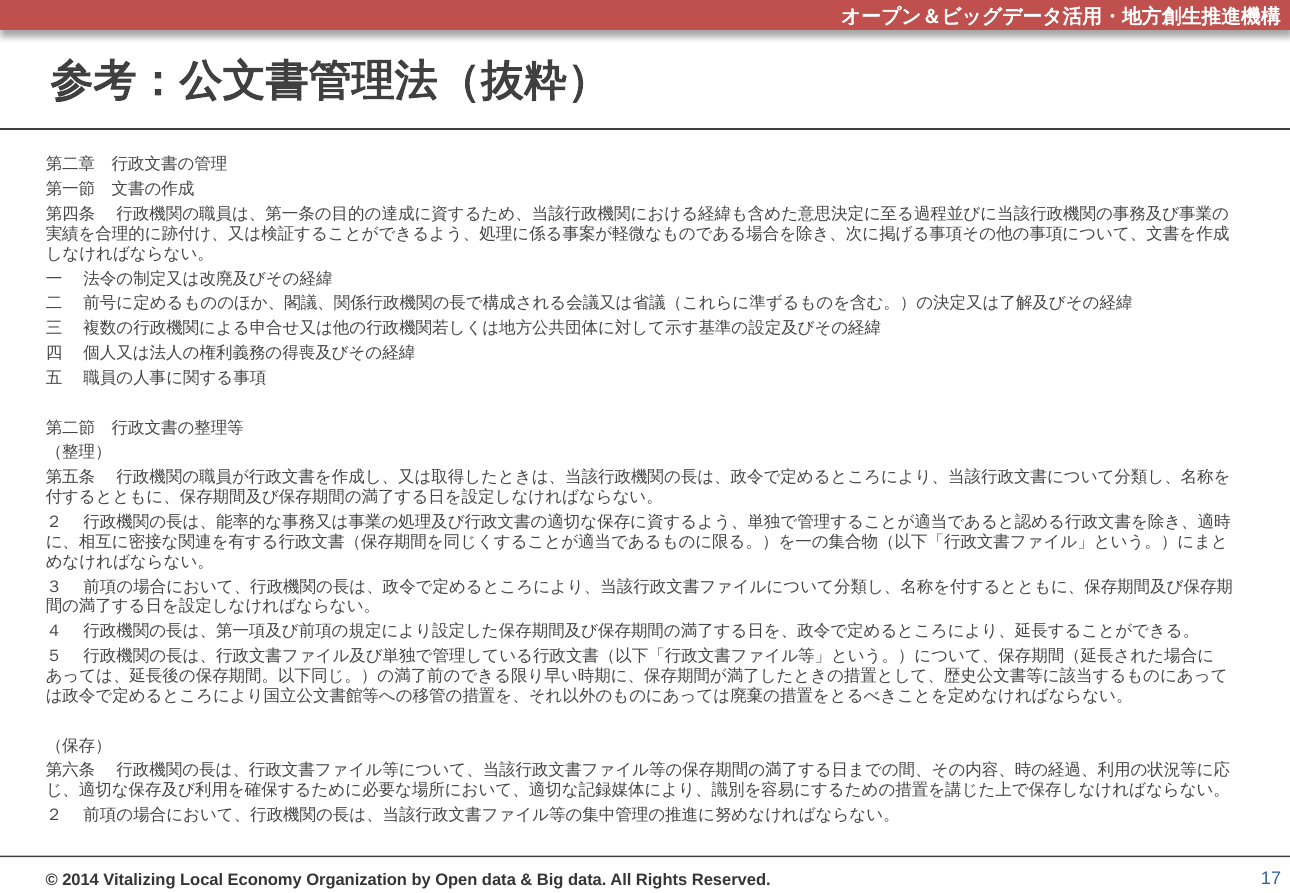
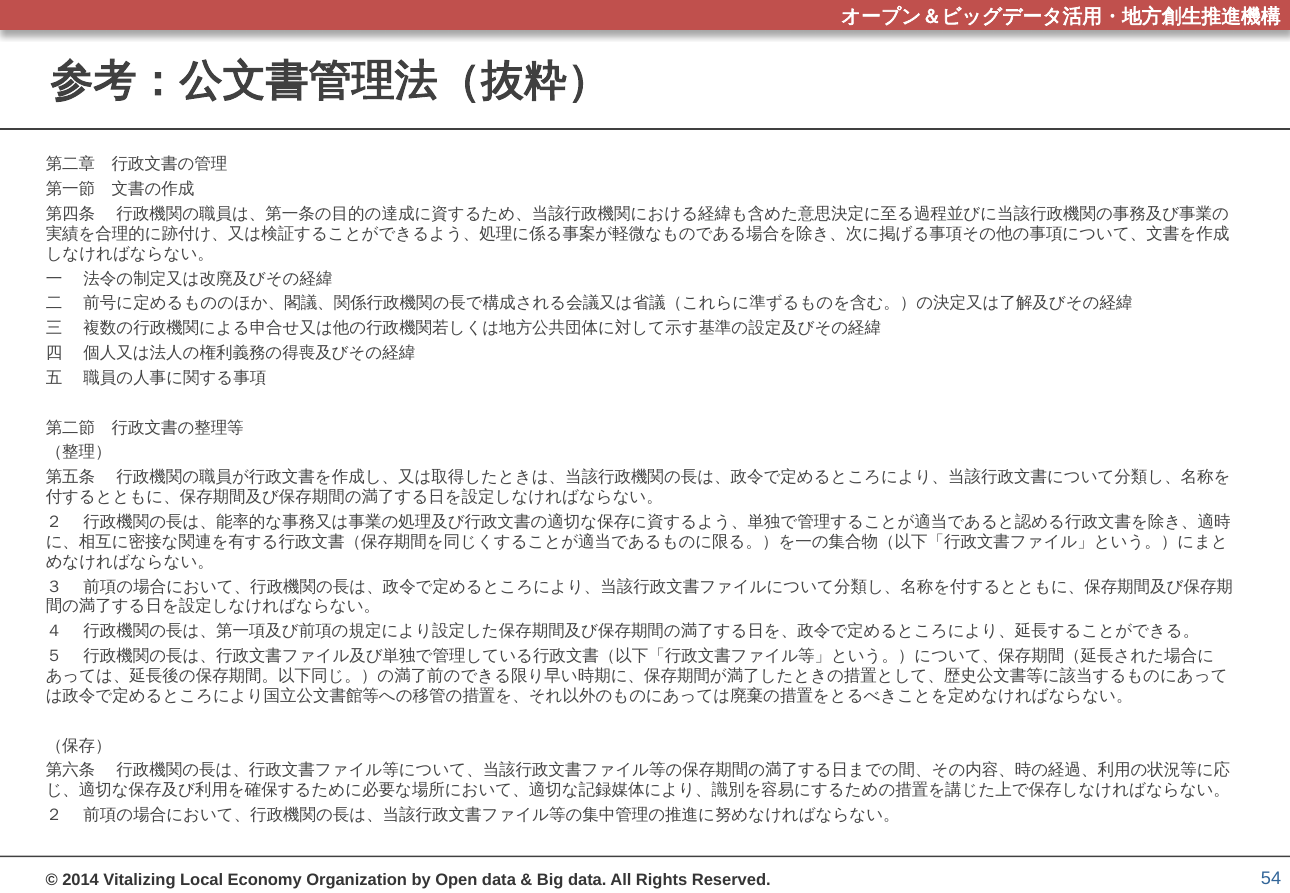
17: 17 -> 54 (1271, 879)
